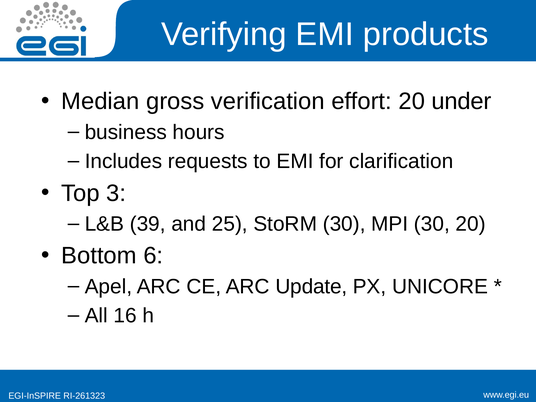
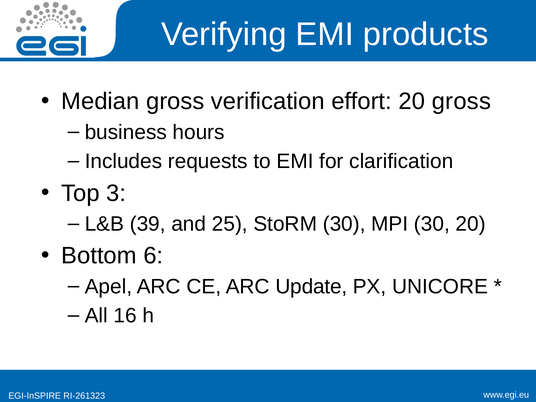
20 under: under -> gross (461, 101)
